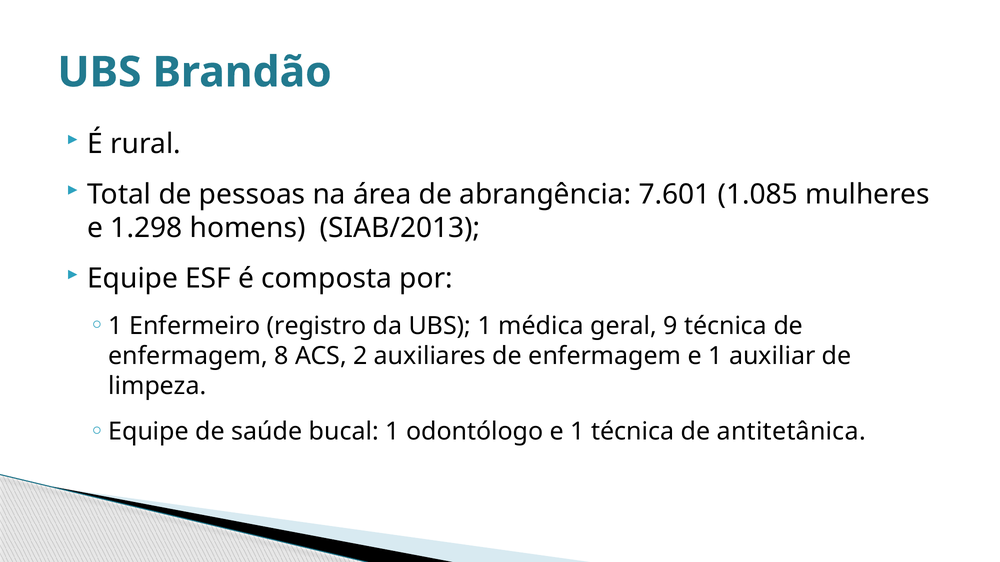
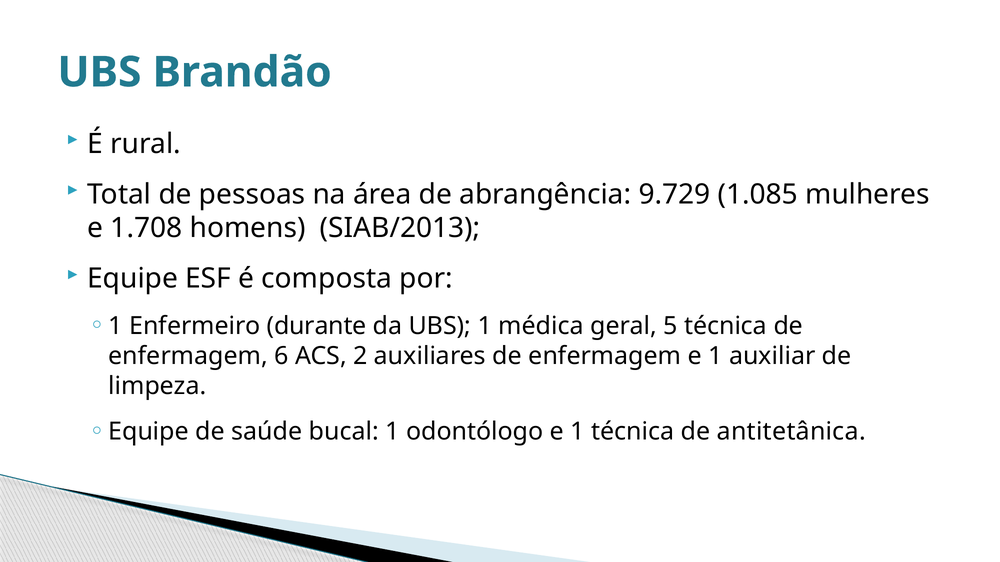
7.601: 7.601 -> 9.729 (674, 194)
1.298: 1.298 -> 1.708 (146, 228)
registro: registro -> durante (317, 326)
9: 9 -> 5 (670, 326)
8: 8 -> 6 (281, 356)
